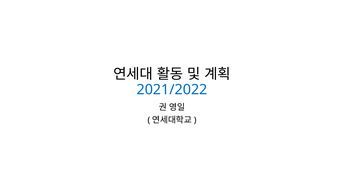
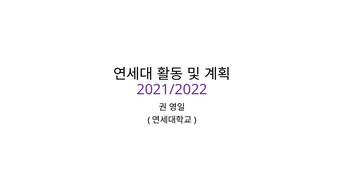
2021/2022 colour: blue -> purple (172, 90)
